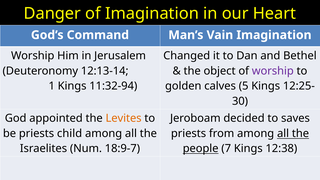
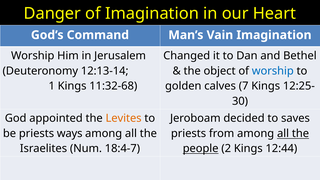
worship colour: purple -> blue (273, 71)
11:32-94: 11:32-94 -> 11:32-68 (113, 86)
5: 5 -> 7 (244, 86)
child: child -> ways (70, 133)
18:9-7: 18:9-7 -> 18:4-7 (122, 149)
7: 7 -> 2 (226, 149)
12:38: 12:38 -> 12:44 (281, 149)
